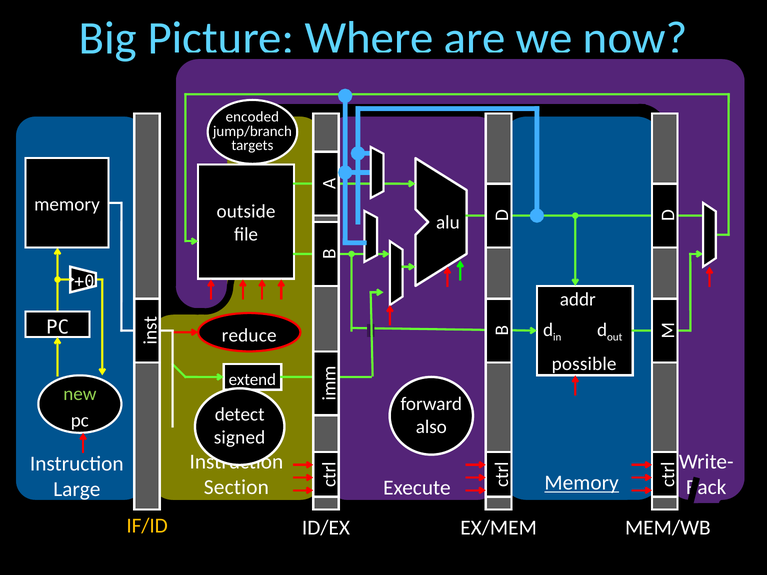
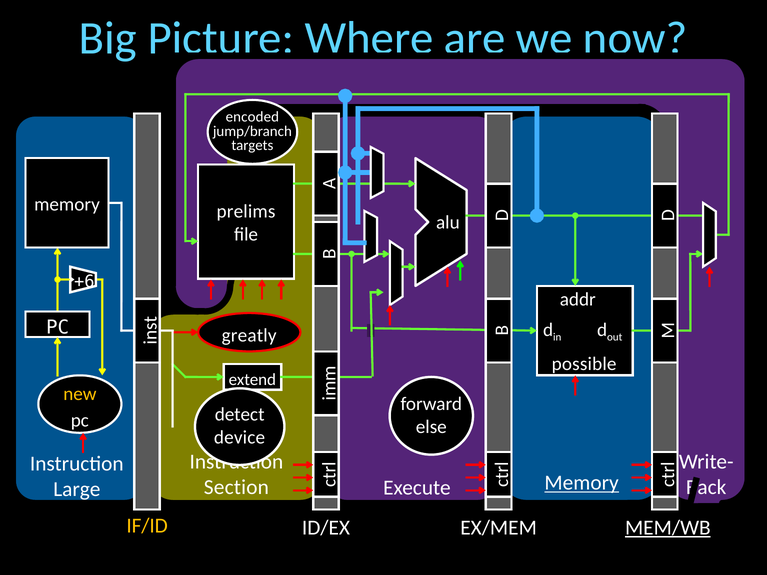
outside: outside -> prelims (246, 212)
+0: +0 -> +6 (84, 282)
reduce: reduce -> greatly (249, 336)
new colour: light green -> yellow (80, 394)
also: also -> else (431, 427)
signed: signed -> device (240, 438)
MEM/WB underline: none -> present (668, 528)
